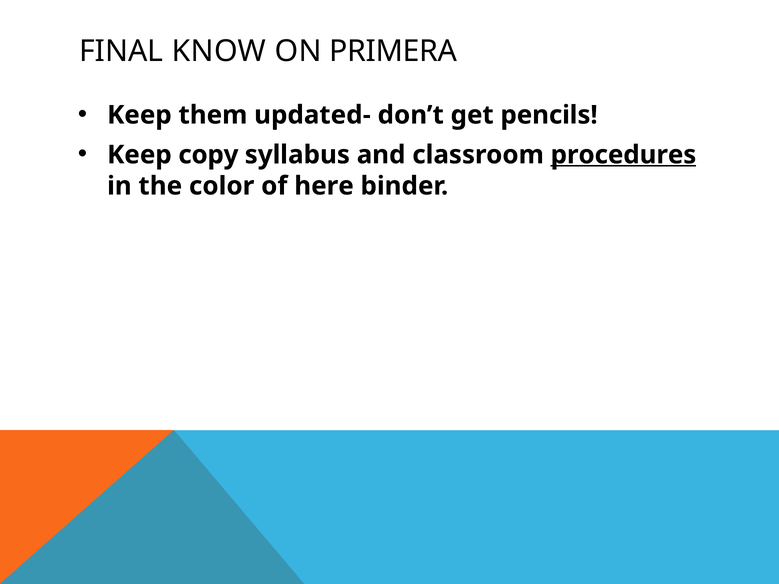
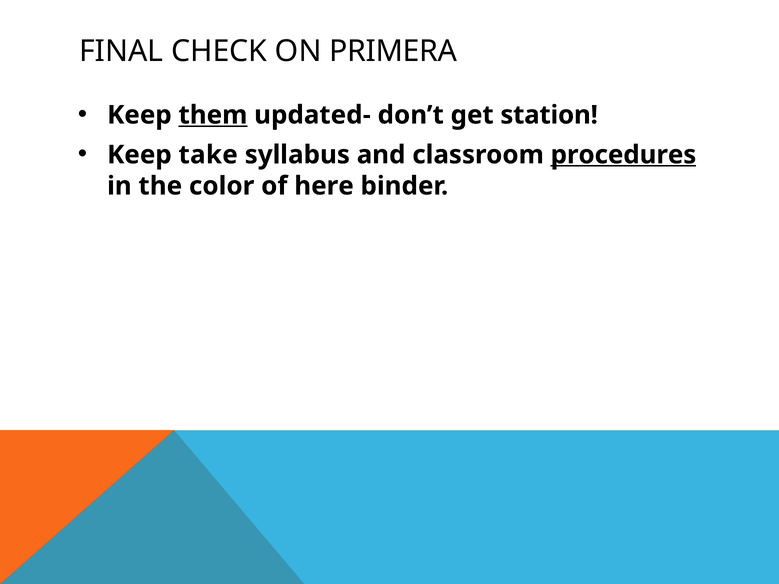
KNOW: KNOW -> CHECK (219, 51)
them underline: none -> present (213, 115)
pencils: pencils -> station (549, 115)
copy: copy -> take (208, 155)
